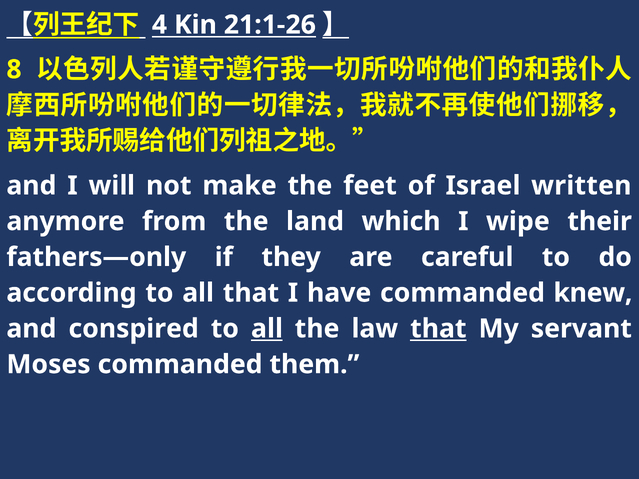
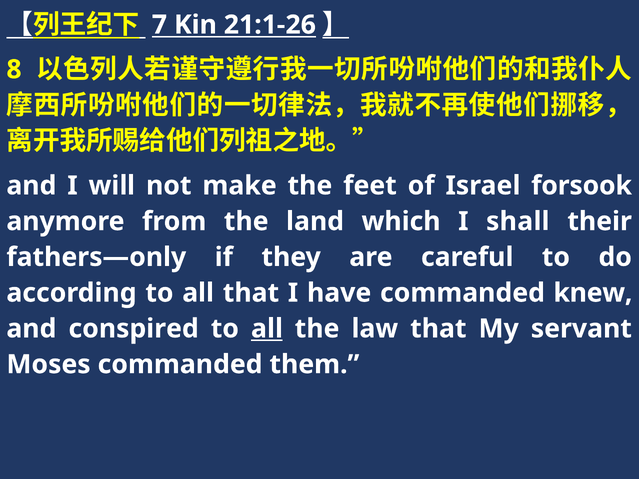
4: 4 -> 7 (159, 25)
written: written -> forsook (582, 186)
wipe: wipe -> shall (518, 221)
that underline: present -> none (438, 329)
